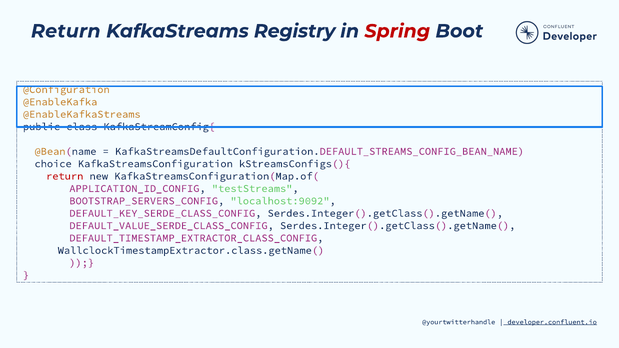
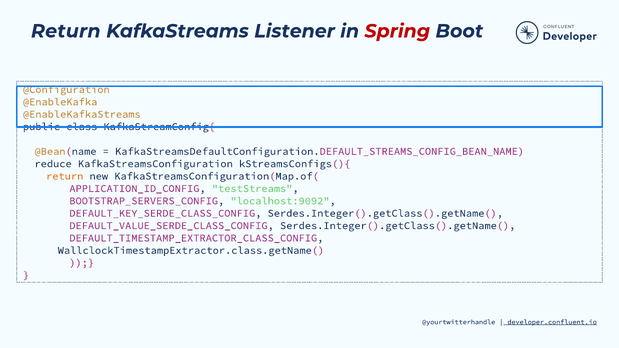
Registry: Registry -> Listener (295, 31)
choice: choice -> reduce (53, 164)
return colour: red -> orange (65, 176)
